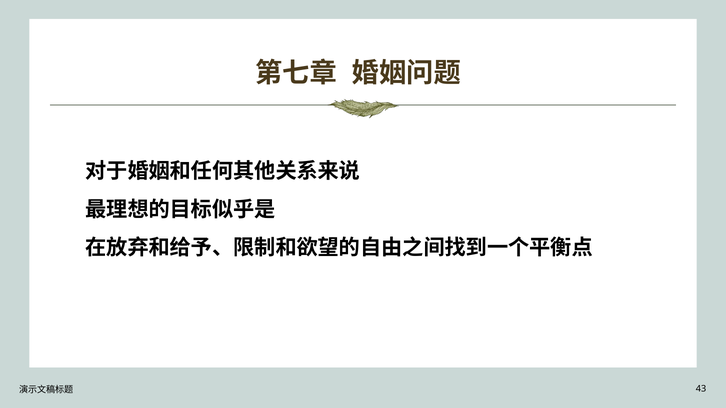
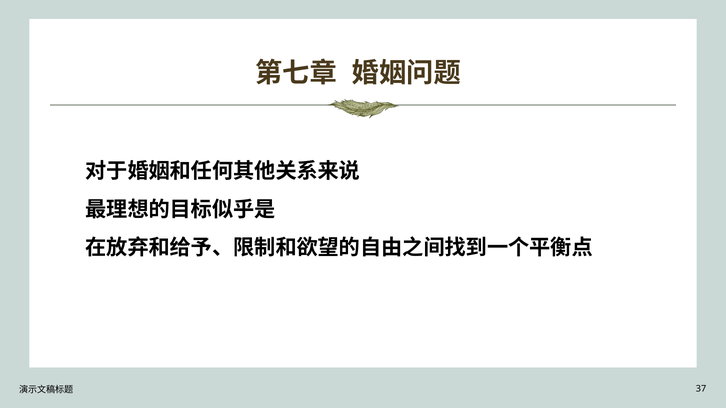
43: 43 -> 37 (701, 389)
